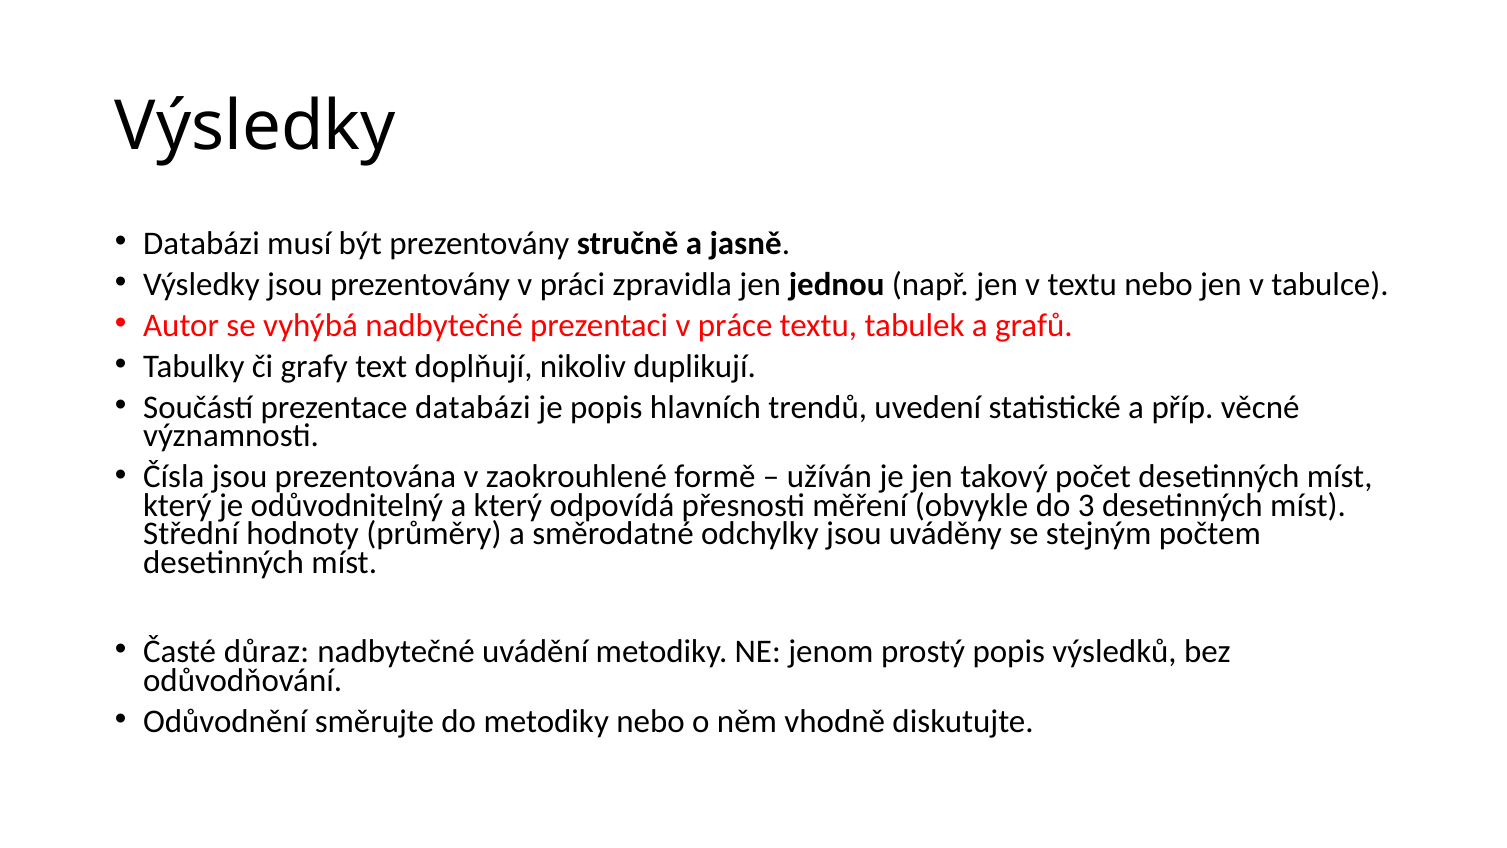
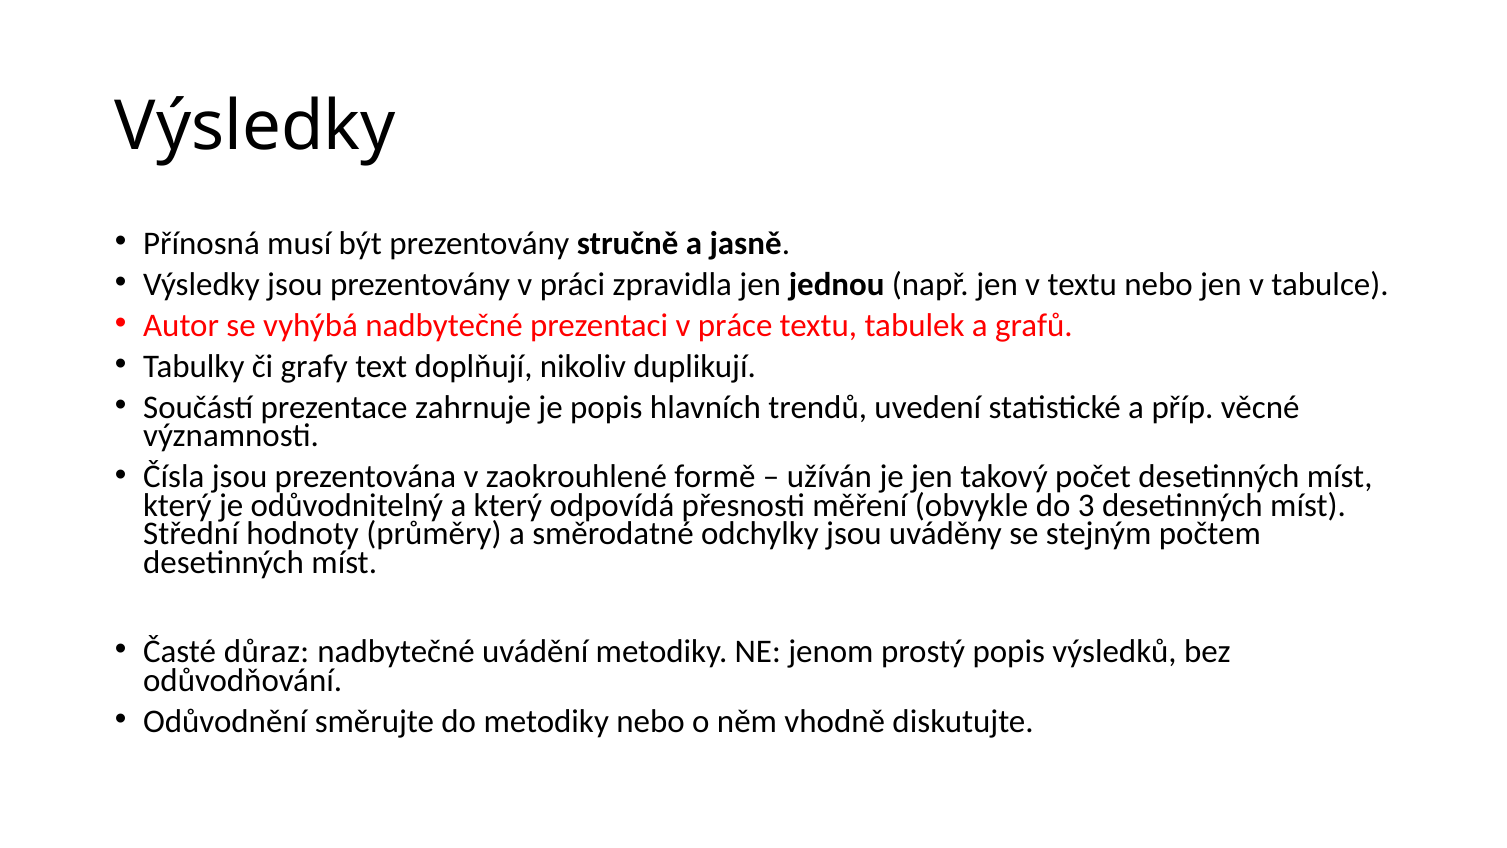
Databázi: Databázi -> Přínosná (201, 243)
prezentace databázi: databázi -> zahrnuje (473, 407)
